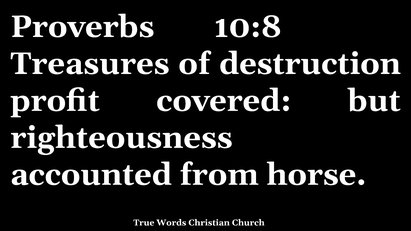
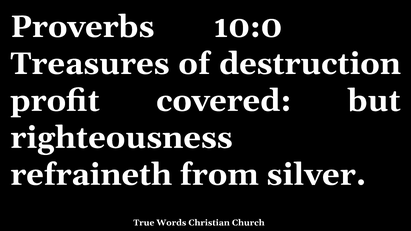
10:8: 10:8 -> 10:0 (248, 27)
accounted: accounted -> refraineth (91, 175)
horse: horse -> silver (316, 175)
